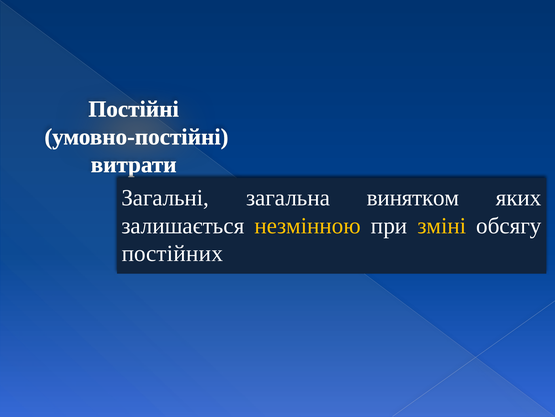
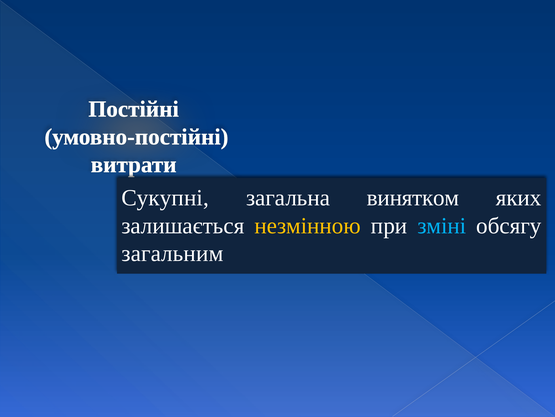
Загальні: Загальні -> Сукупні (165, 198)
зміні colour: yellow -> light blue (442, 225)
постійних: постійних -> загальним (172, 253)
